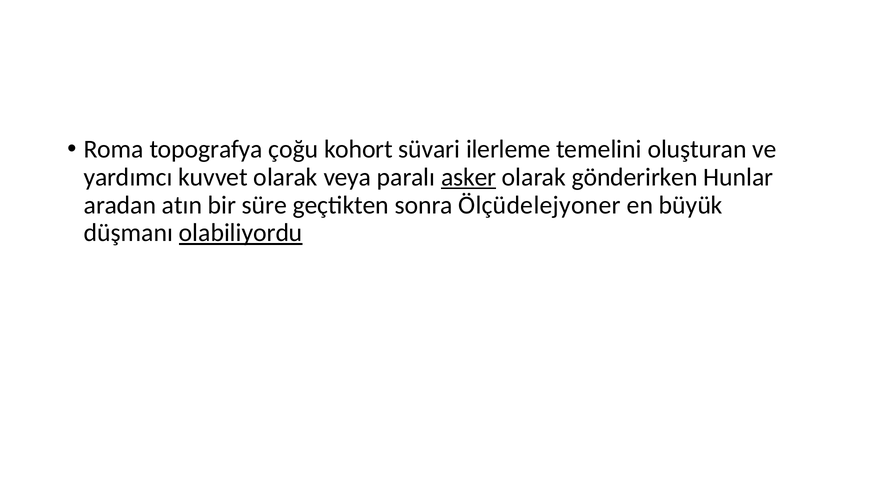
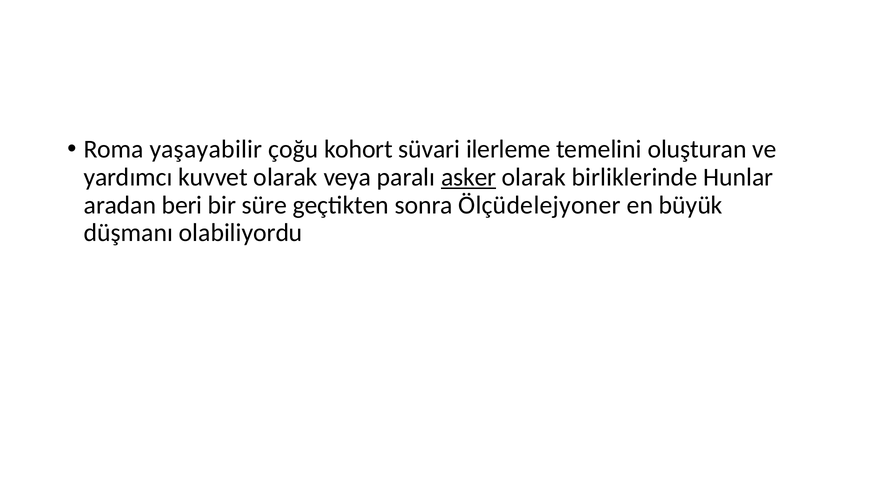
topografya: topografya -> yaşayabilir (206, 149)
gönderirken: gönderirken -> birliklerinde (635, 177)
atın: atın -> beri (182, 205)
olabiliyordu underline: present -> none (241, 233)
